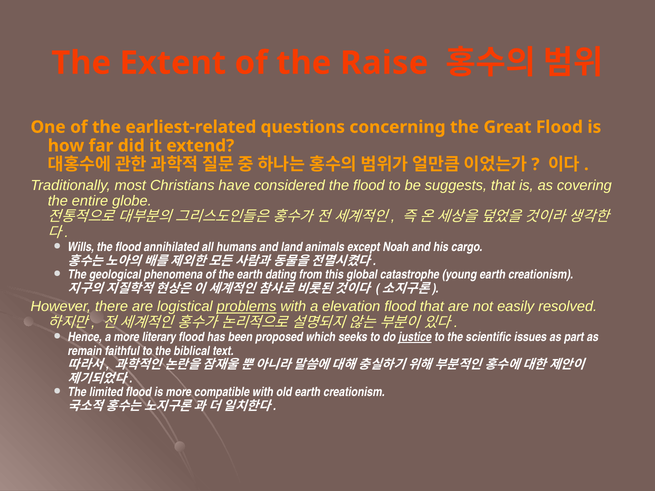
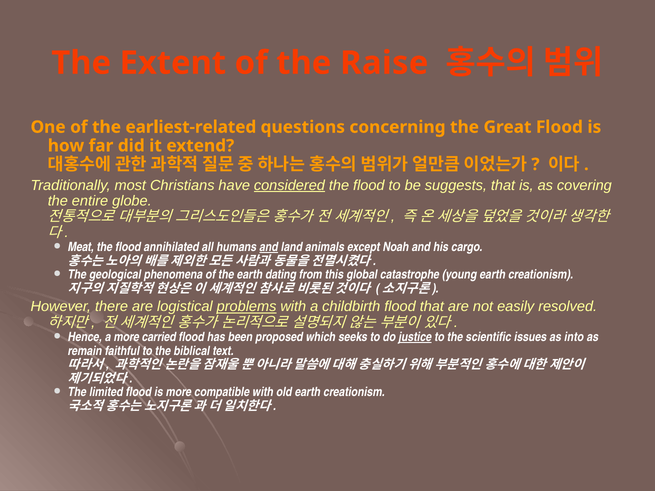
considered underline: none -> present (289, 185)
Wills: Wills -> Meat (81, 247)
and underline: none -> present (269, 247)
elevation: elevation -> childbirth (351, 307)
literary: literary -> carried (159, 337)
part: part -> into (574, 337)
